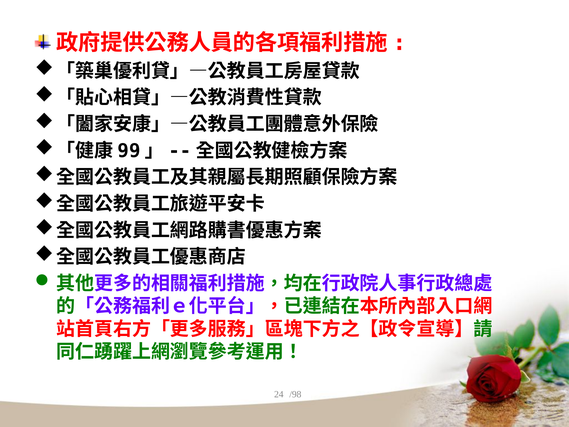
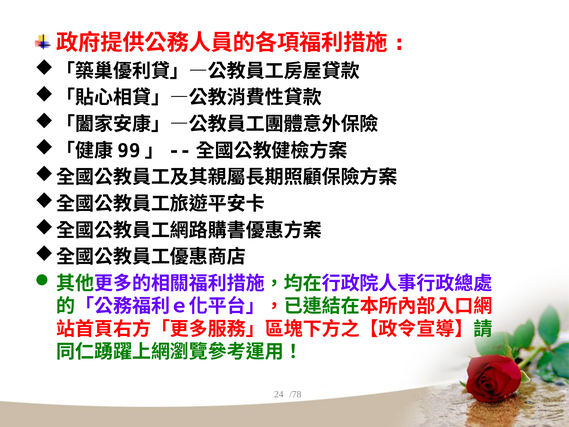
/98: /98 -> /78 (295, 394)
